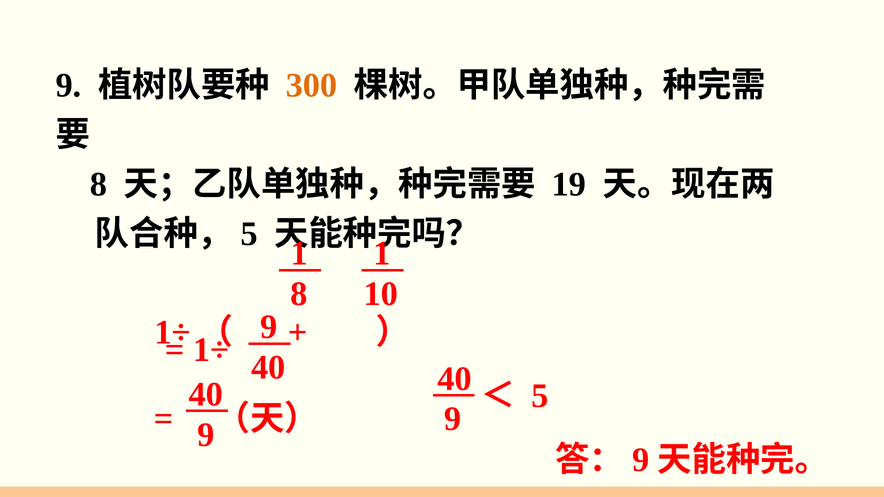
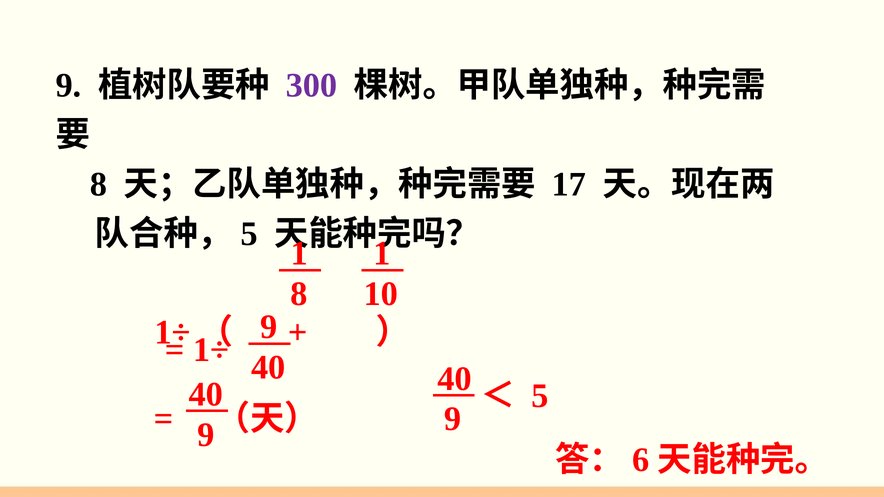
300 colour: orange -> purple (311, 85)
19: 19 -> 17 (569, 184)
9: 9 -> 6 (641, 460)
